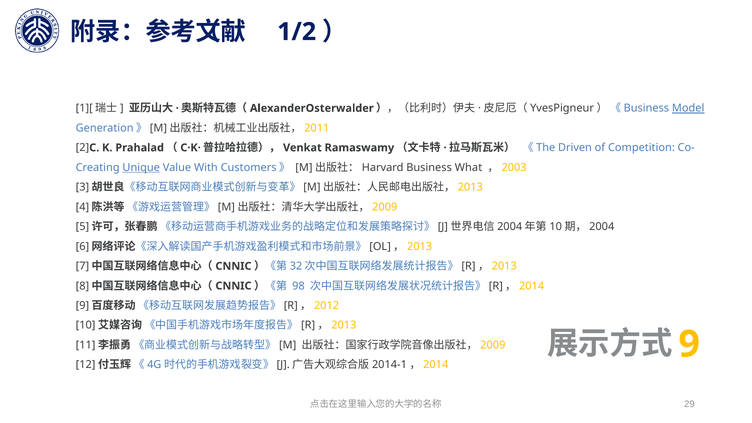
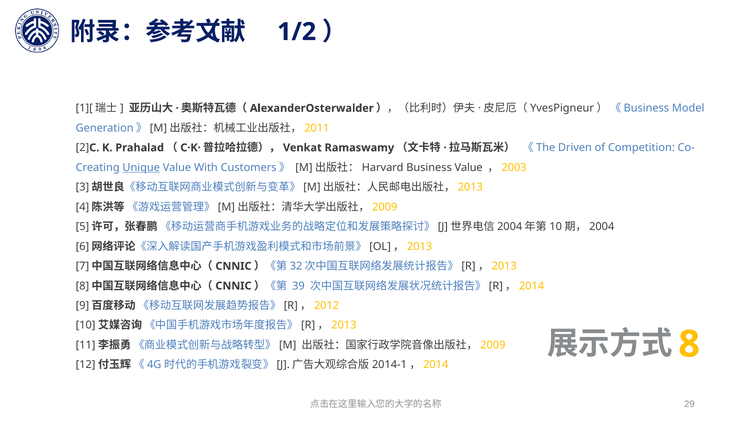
Model underline: present -> none (688, 108)
Business What: What -> Value (469, 167)
98: 98 -> 39 (298, 286)
9: 9 -> 8 (689, 344)
